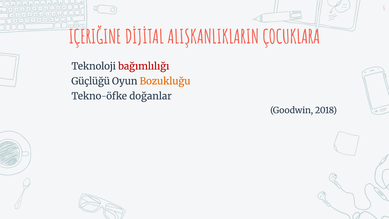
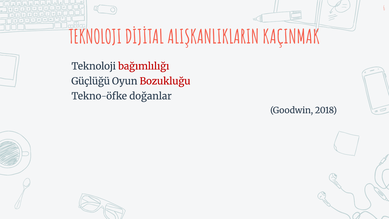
IÇERIĞINE: IÇERIĞINE -> TEKNOLOJI (95, 37)
ÇOCUKLARA: ÇOCUKLARA -> KAÇINMAK (291, 37)
Bozukluğu colour: orange -> red (165, 81)
